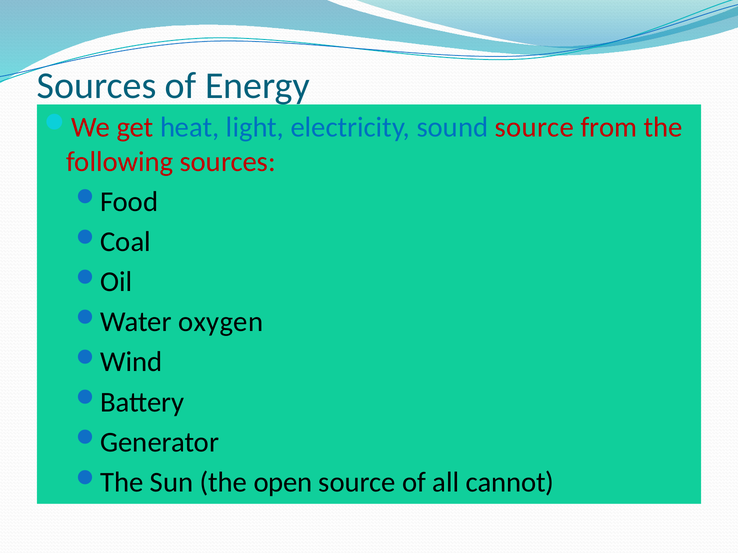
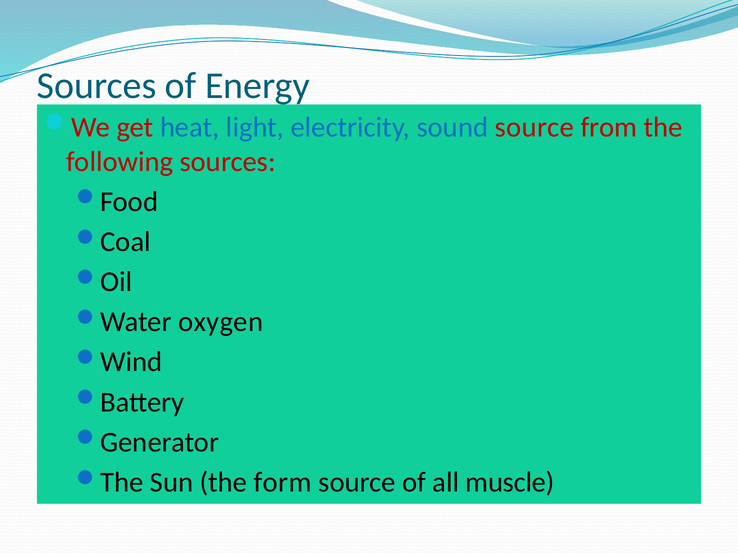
open: open -> form (283, 483)
cannot: cannot -> muscle (510, 483)
